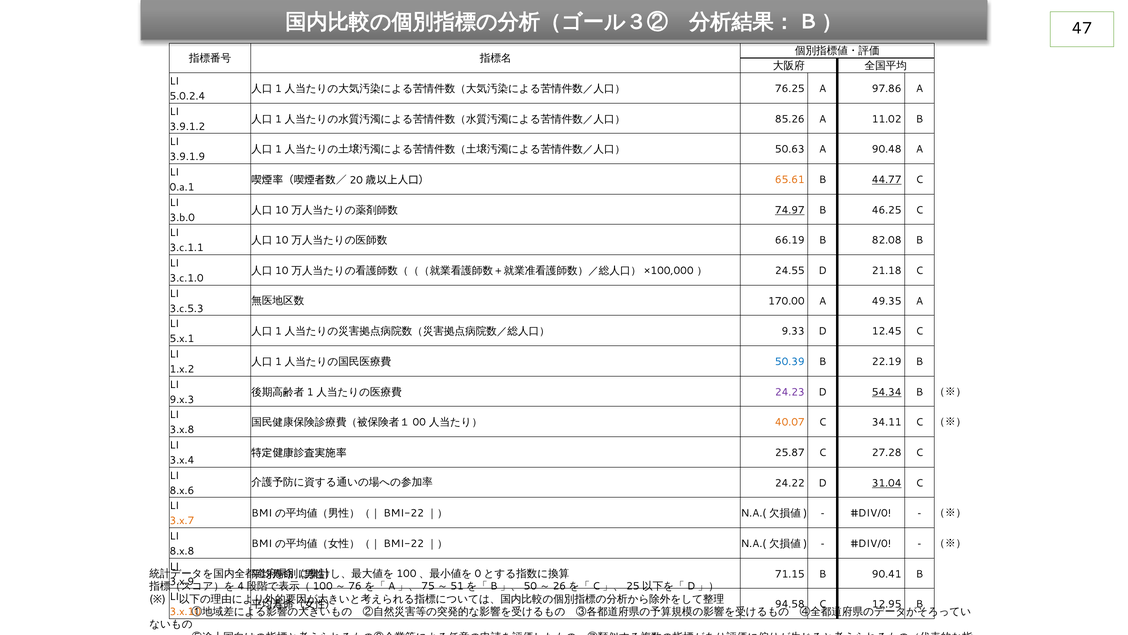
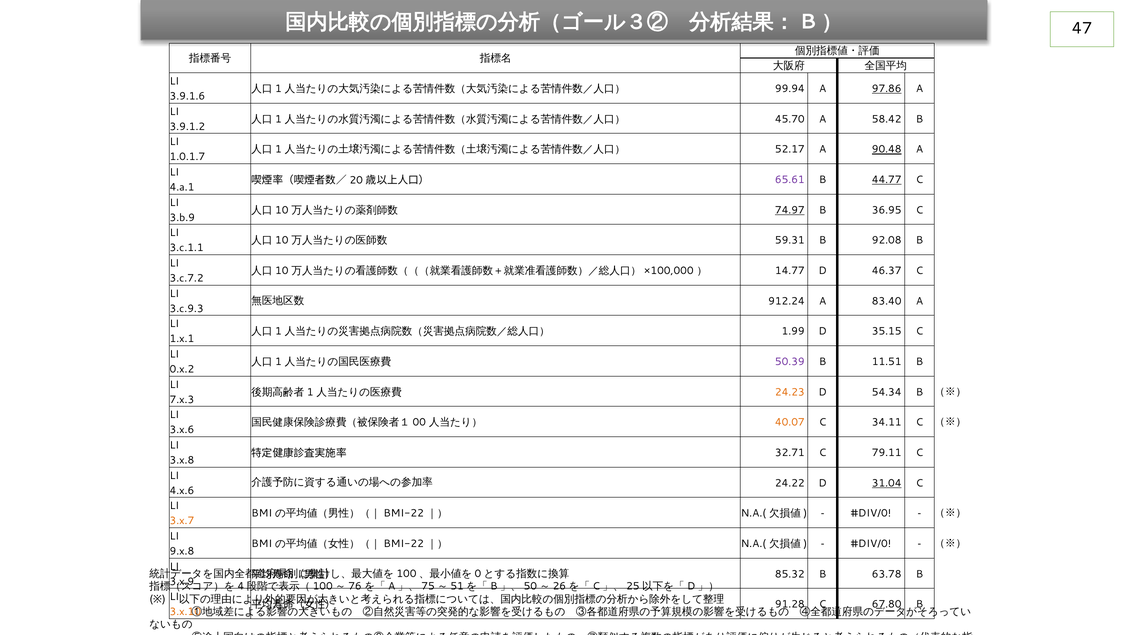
76.25: 76.25 -> 99.94 (790, 89)
97.86 underline: none -> present (887, 89)
5.0.2.4: 5.0.2.4 -> 3.9.1.6 (187, 96)
85.26: 85.26 -> 45.70 (790, 119)
11.02: 11.02 -> 58.42 (887, 119)
50.63: 50.63 -> 52.17 (790, 149)
90.48 underline: none -> present (887, 149)
3.9.1.9: 3.9.1.9 -> 1.0.1.7 (187, 157)
65.61 colour: orange -> purple (790, 180)
0.a.1: 0.a.1 -> 4.a.1 (182, 187)
46.25: 46.25 -> 36.95 (887, 210)
3.b.0: 3.b.0 -> 3.b.9 (182, 217)
66.19: 66.19 -> 59.31 (790, 240)
82.08: 82.08 -> 92.08 (887, 240)
24.55: 24.55 -> 14.77 (790, 271)
21.18: 21.18 -> 46.37 (887, 271)
3.c.1.0: 3.c.1.0 -> 3.c.7.2 (187, 278)
170.00: 170.00 -> 912.24 (786, 301)
49.35: 49.35 -> 83.40 (887, 301)
3.c.5.3: 3.c.5.3 -> 3.c.9.3 (187, 308)
9.33: 9.33 -> 1.99 (793, 331)
12.45: 12.45 -> 35.15 (887, 331)
5.x.1: 5.x.1 -> 1.x.1 (182, 339)
50.39 colour: blue -> purple (790, 361)
22.19: 22.19 -> 11.51 (887, 361)
1.x.2: 1.x.2 -> 0.x.2 (182, 369)
24.23 colour: purple -> orange (790, 392)
54.34 underline: present -> none (887, 392)
9.x.3: 9.x.3 -> 7.x.3 (182, 399)
3.x.8: 3.x.8 -> 3.x.6 (182, 430)
25.87: 25.87 -> 32.71 (790, 452)
27.28: 27.28 -> 79.11 (887, 452)
3.x.4: 3.x.4 -> 3.x.8 (182, 460)
8.x.6: 8.x.6 -> 4.x.6 (182, 490)
8.x.8: 8.x.8 -> 9.x.8 (182, 551)
71.15: 71.15 -> 85.32 (790, 574)
90.41: 90.41 -> 63.78 (887, 574)
94.58: 94.58 -> 91.28 (790, 604)
12.95: 12.95 -> 67.80 (887, 604)
